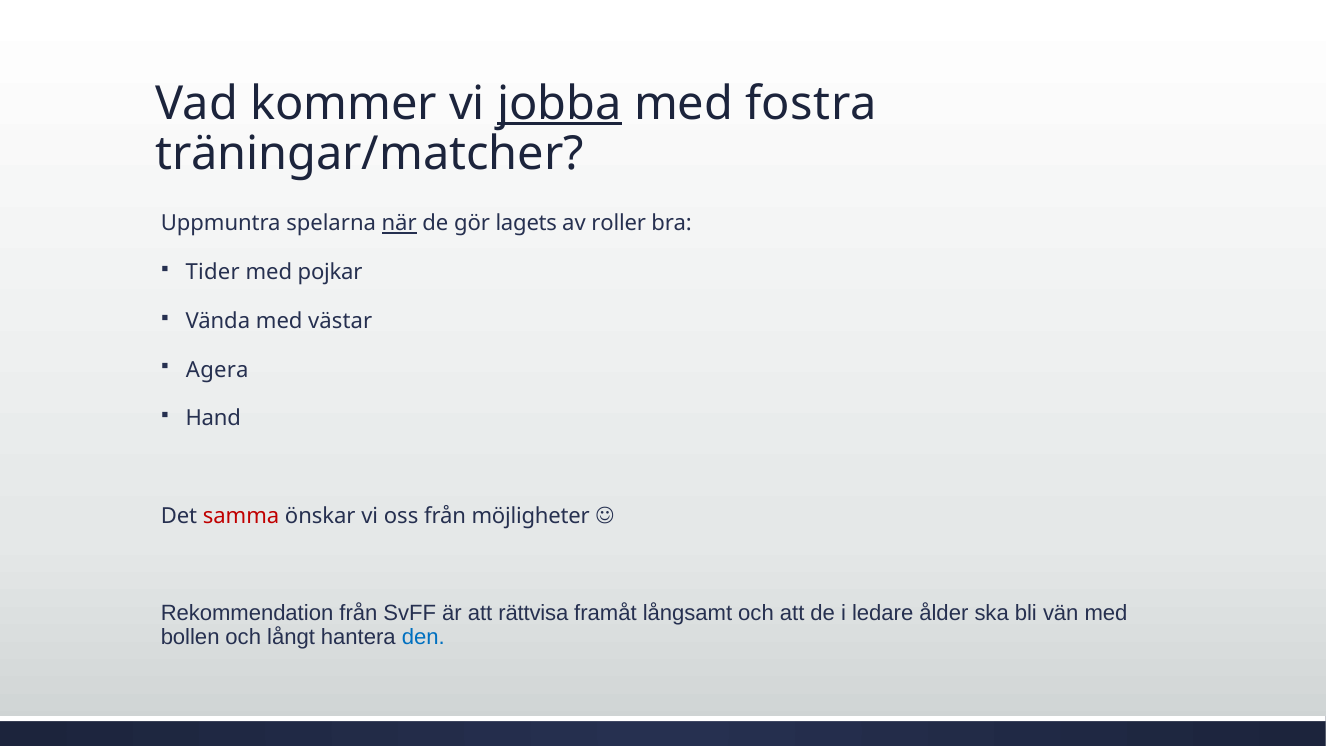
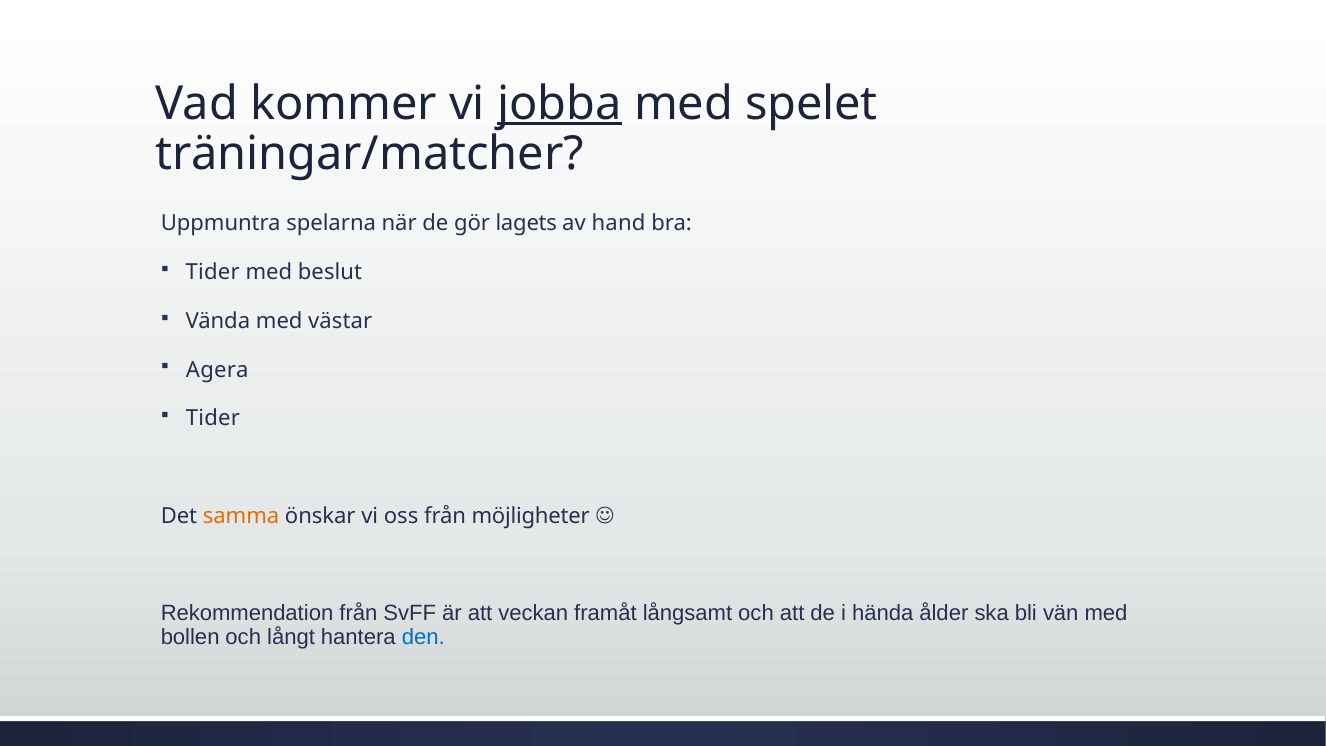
fostra: fostra -> spelet (812, 104)
när underline: present -> none (399, 224)
roller: roller -> hand (618, 224)
pojkar: pojkar -> beslut (330, 272)
Hand: Hand -> Tider (213, 418)
samma colour: red -> orange (241, 516)
rättvisa: rättvisa -> veckan (533, 613)
ledare: ledare -> hända (883, 613)
